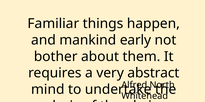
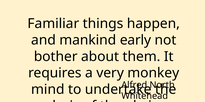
abstract: abstract -> monkey (153, 73)
